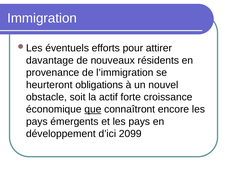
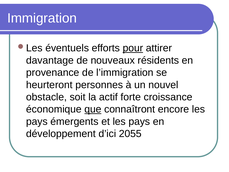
pour underline: none -> present (133, 48)
obligations: obligations -> personnes (99, 85)
2099: 2099 -> 2055 (130, 134)
